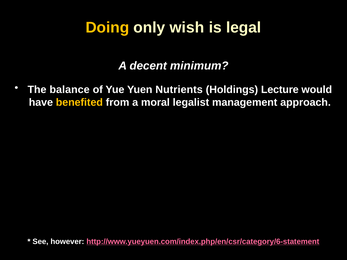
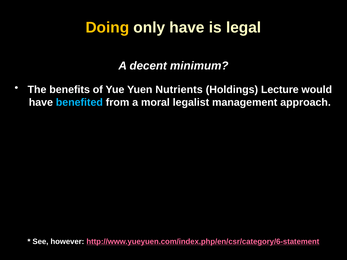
only wish: wish -> have (187, 28)
balance: balance -> benefits (70, 90)
benefited colour: yellow -> light blue (79, 102)
